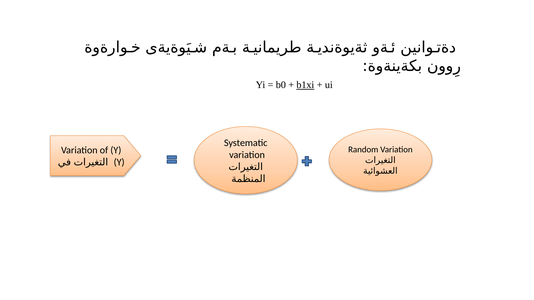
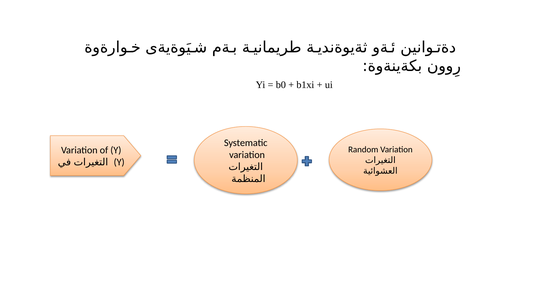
b1xi underline: present -> none (305, 85)
